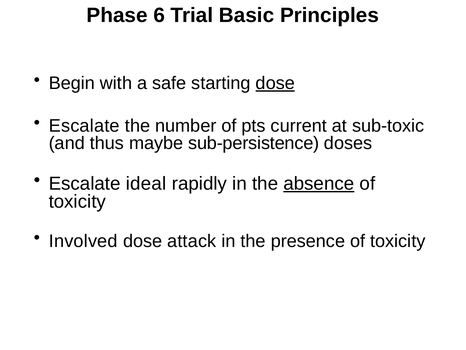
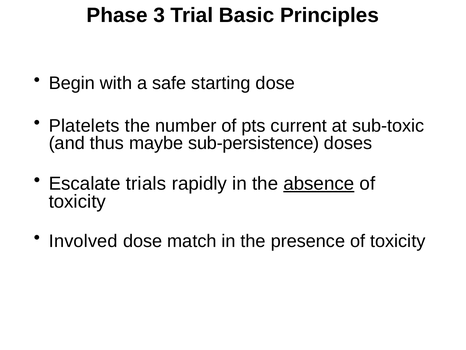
6: 6 -> 3 (159, 15)
dose underline: present -> none (275, 83)
Escalate: Escalate -> Platelets (84, 126)
ideal: ideal -> trials (146, 183)
attack: attack -> match (192, 241)
